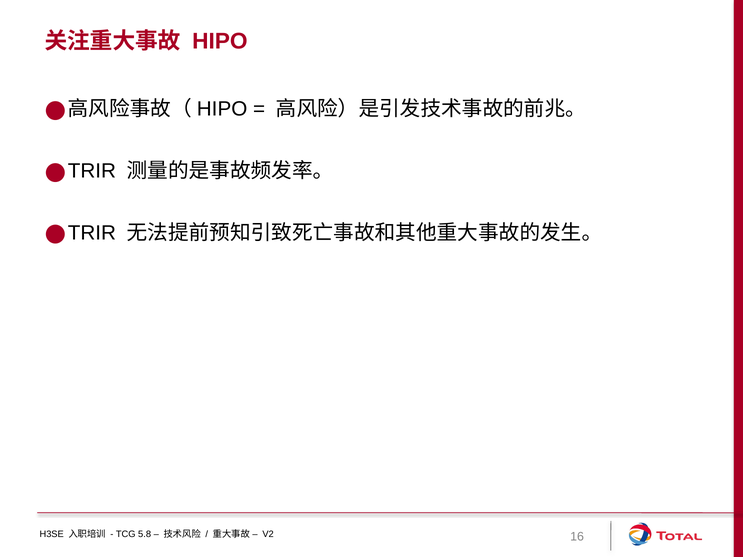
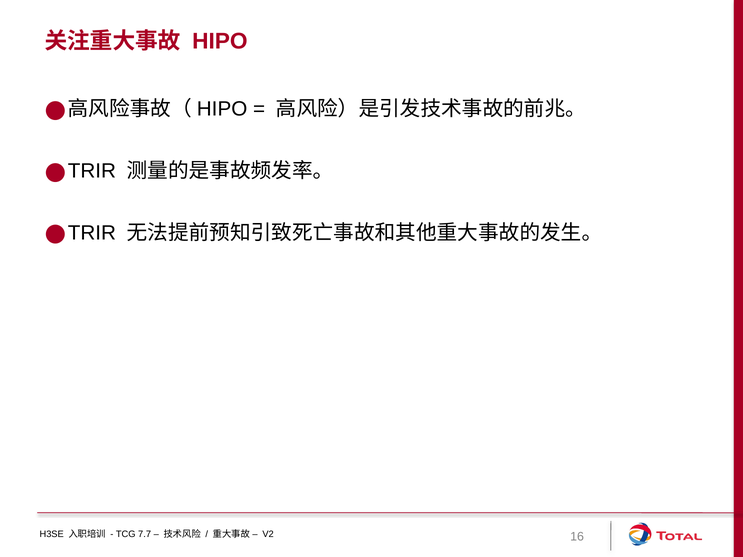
5.8: 5.8 -> 7.7 (145, 534)
